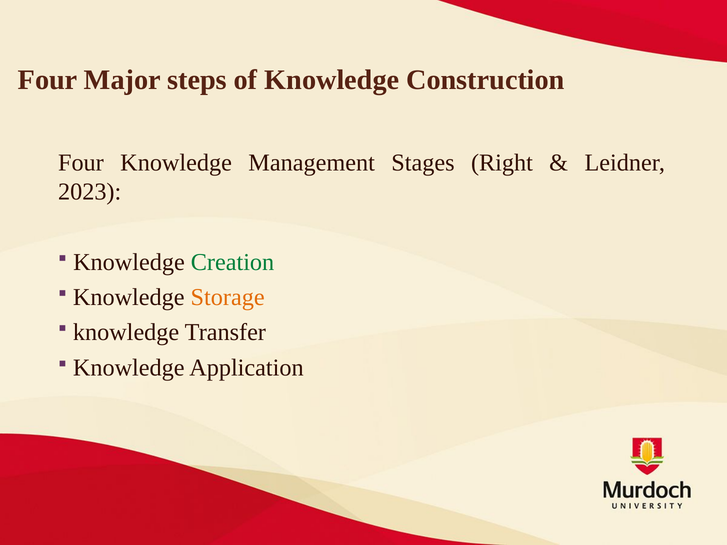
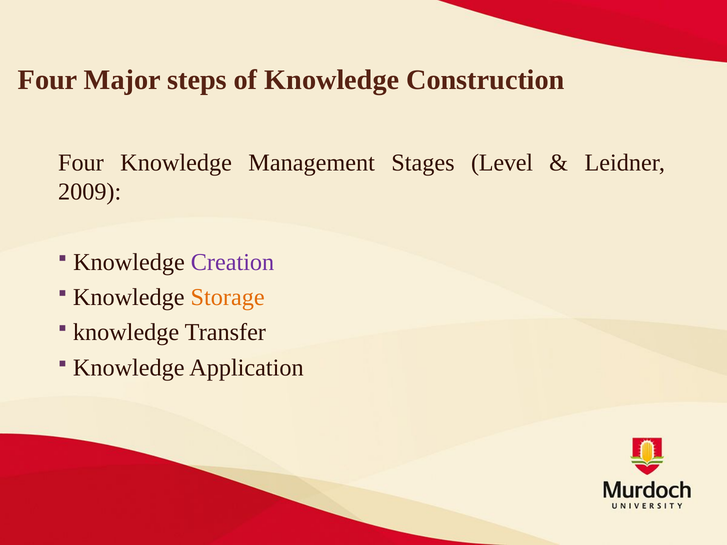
Right: Right -> Level (502, 163)
2023: 2023 -> 2009 (90, 192)
Creation colour: green -> purple (233, 262)
